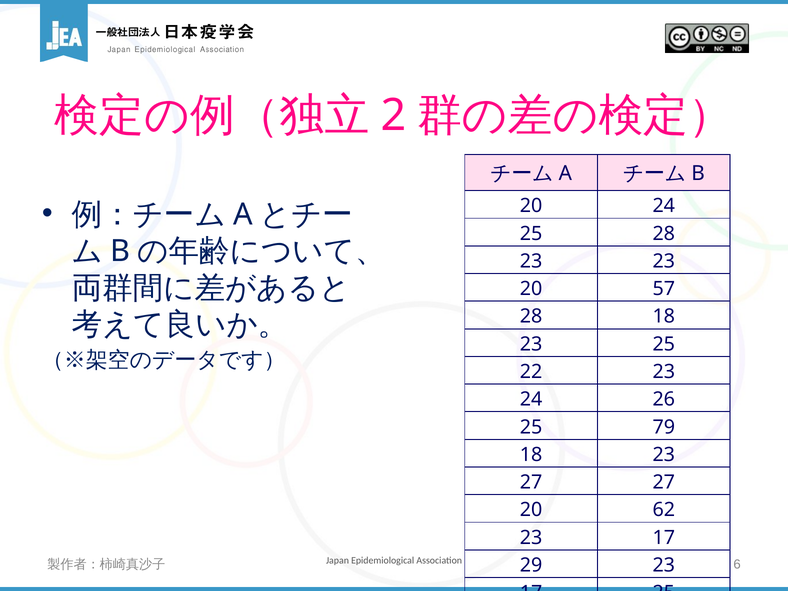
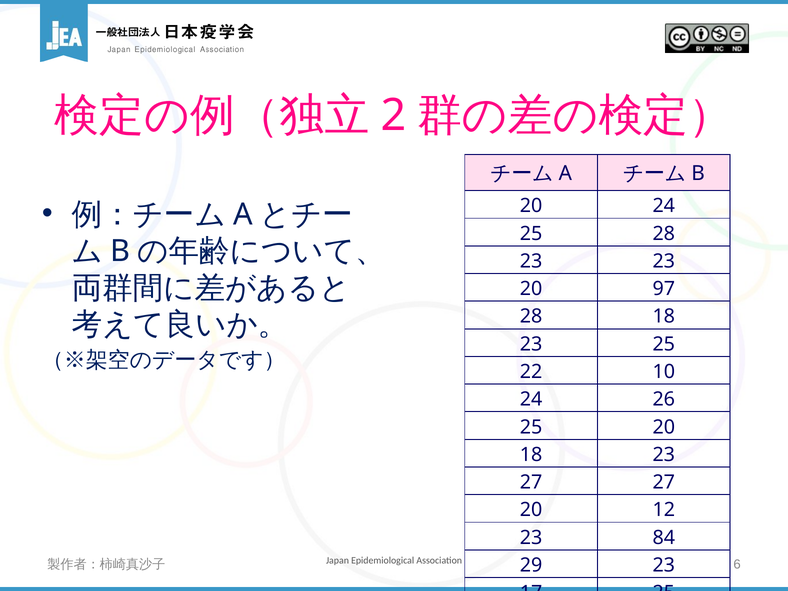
57: 57 -> 97 (664, 289)
22 23: 23 -> 10 (664, 372)
25 79: 79 -> 20 (664, 427)
62: 62 -> 12 (664, 510)
17: 17 -> 84 (664, 538)
